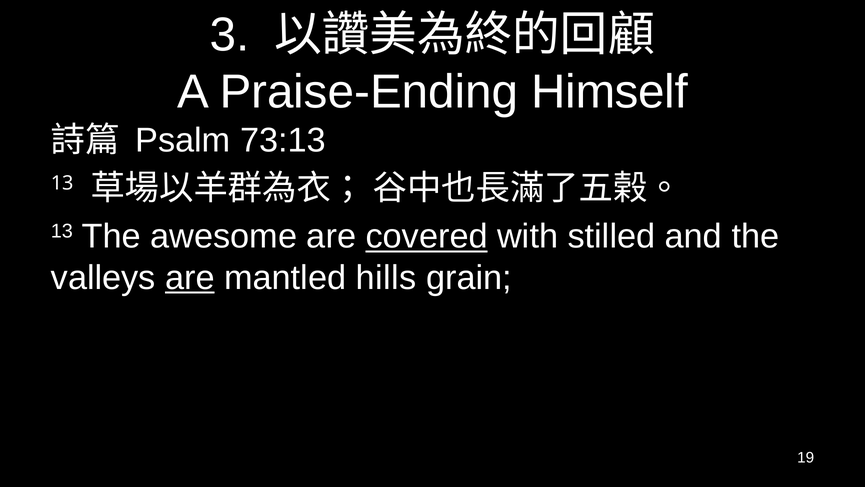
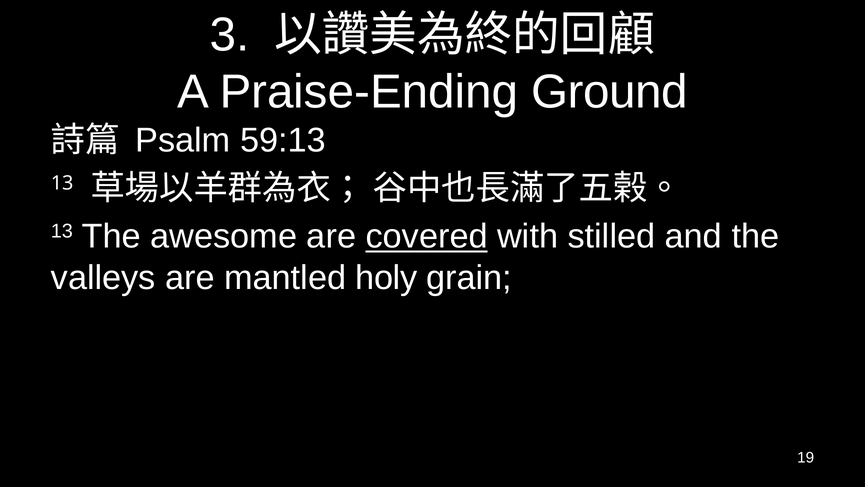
Himself: Himself -> Ground (610, 92)
73:13: 73:13 -> 59:13 (283, 140)
are underline: present -> none (190, 278)
hills: hills -> holy (386, 278)
